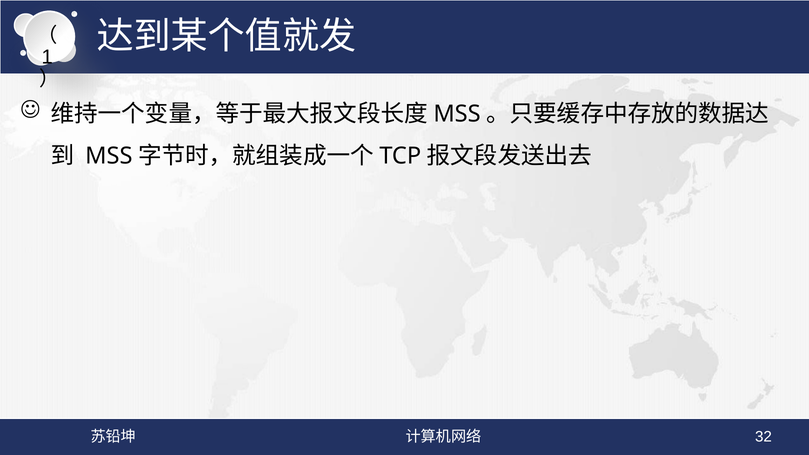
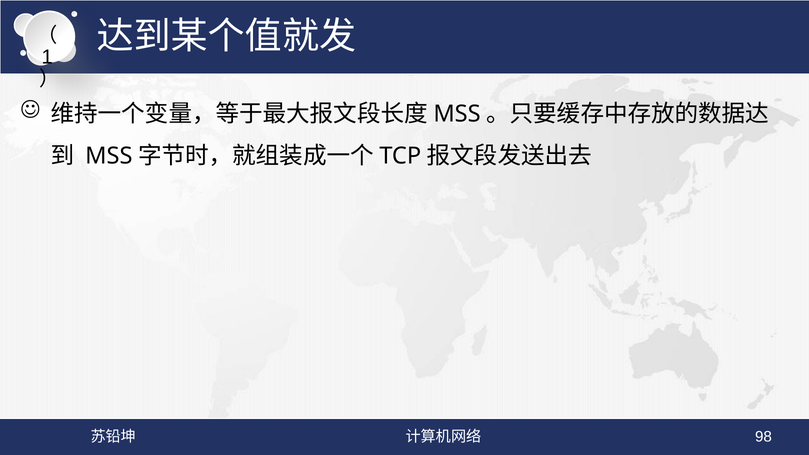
32: 32 -> 98 (763, 437)
